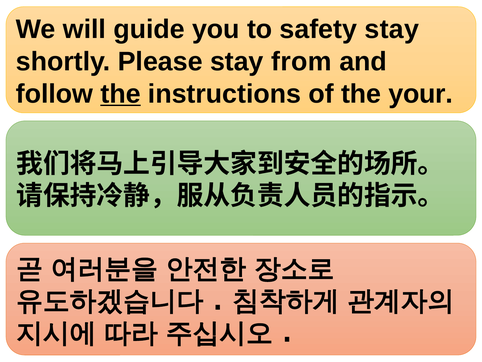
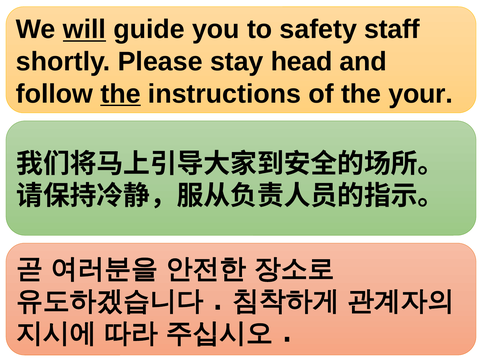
will underline: none -> present (84, 29)
safety stay: stay -> staff (392, 29)
from: from -> head (302, 62)
